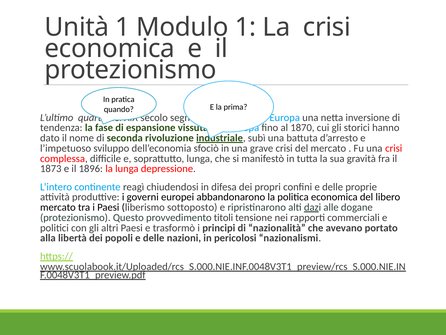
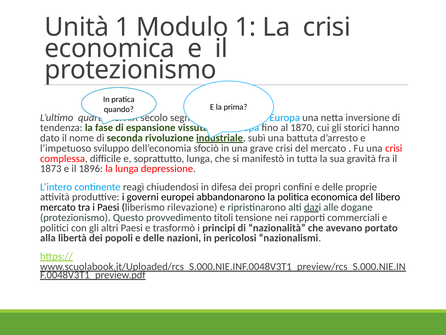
sottoposto: sottoposto -> rilevazione (192, 207)
